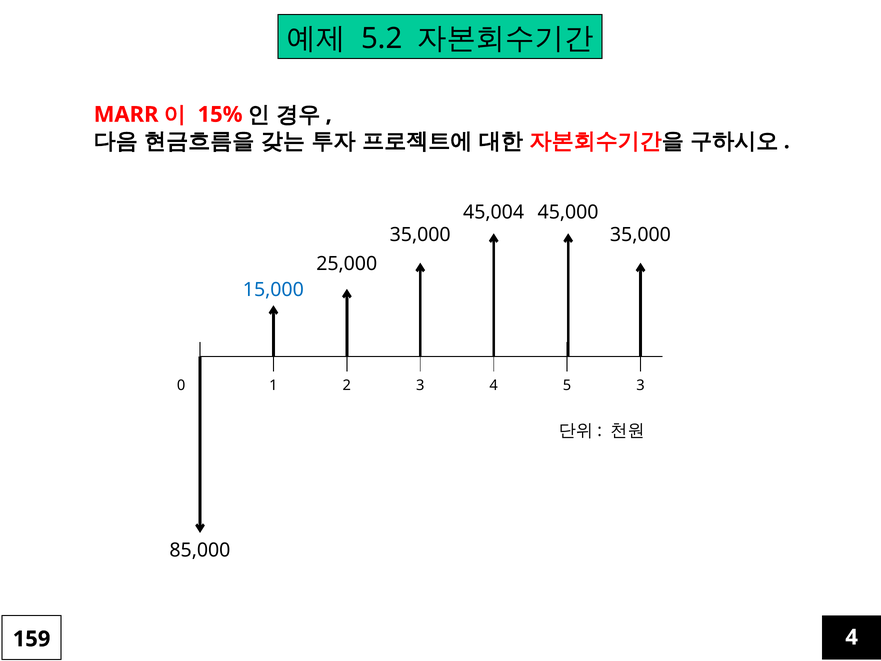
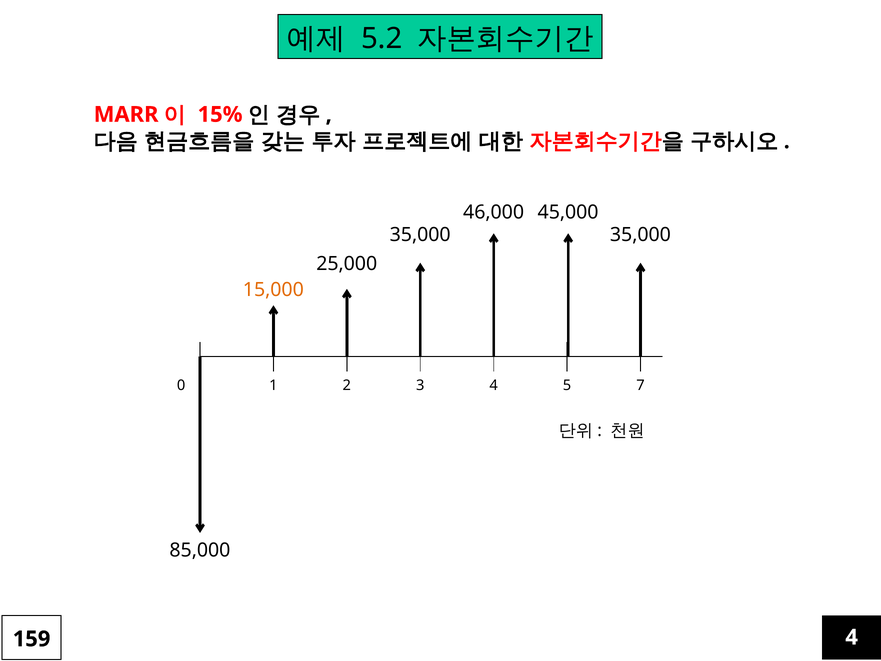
45,004: 45,004 -> 46,000 (494, 212)
15,000 colour: blue -> orange (273, 290)
5 3: 3 -> 7 (640, 385)
